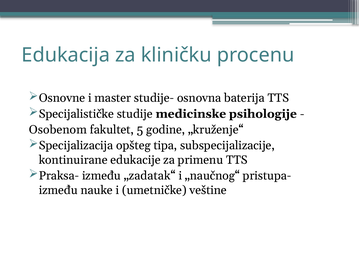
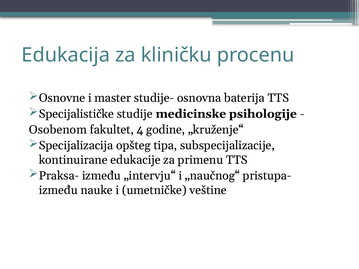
5: 5 -> 4 (140, 130)
„zadatak“: „zadatak“ -> „intervju“ (150, 176)
